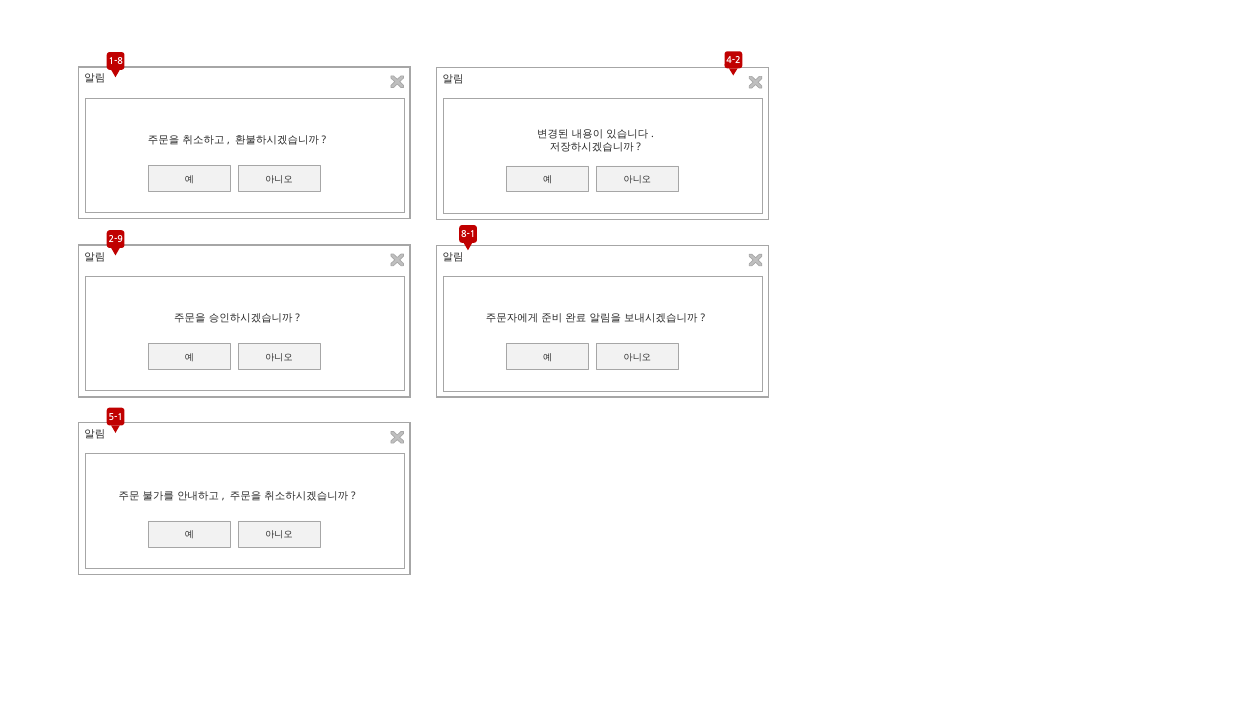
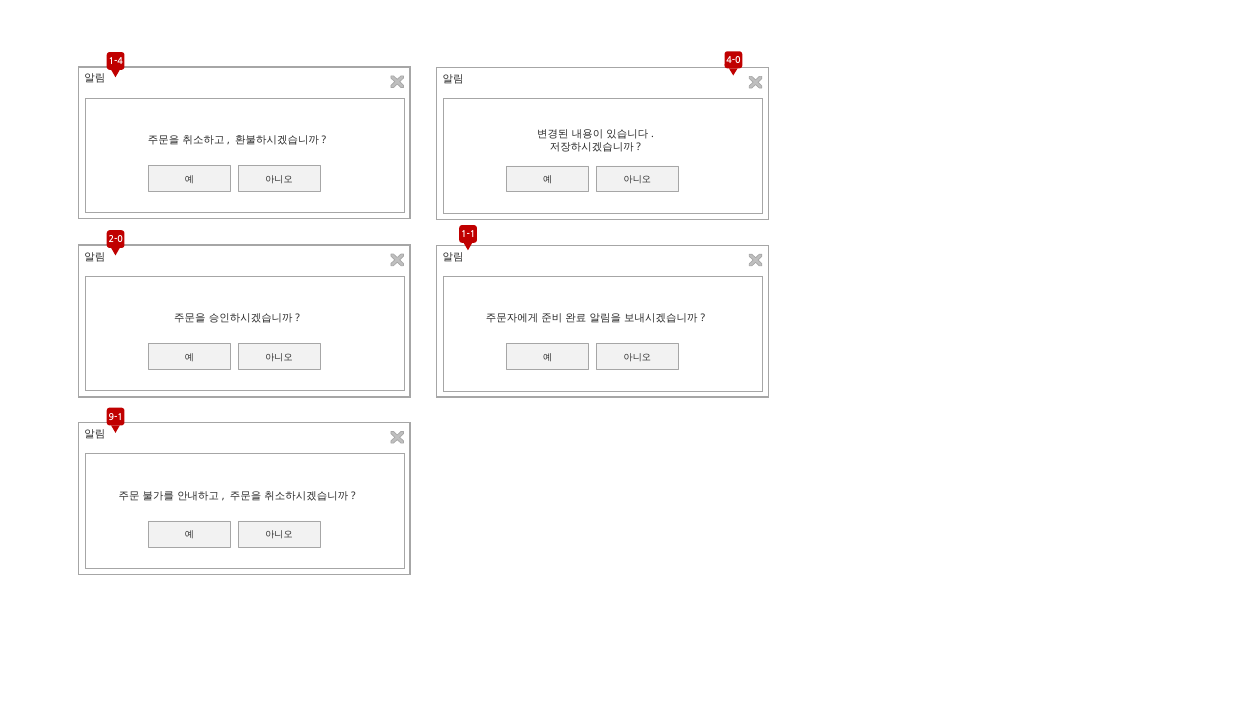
4-2: 4-2 -> 4-0 (734, 61)
1-8: 1-8 -> 1-4 (116, 61)
8-1: 8-1 -> 1-1 (468, 234)
2-9: 2-9 -> 2-0 (116, 240)
5-1: 5-1 -> 9-1 (116, 417)
